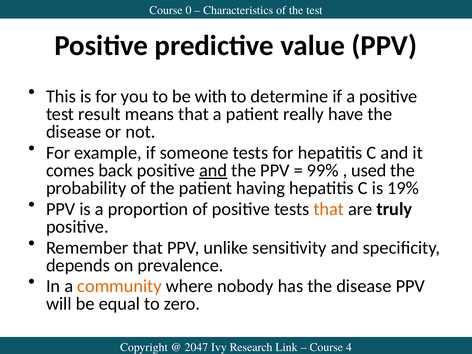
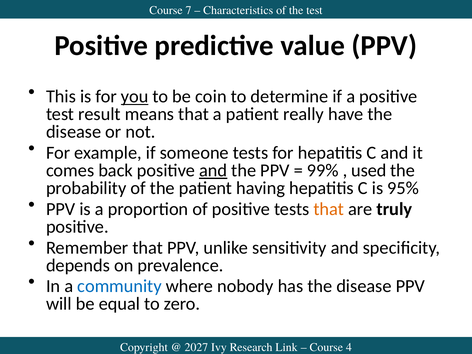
0: 0 -> 7 (189, 10)
you underline: none -> present (135, 97)
with: with -> coin (211, 97)
19%: 19% -> 95% (403, 188)
community colour: orange -> blue (120, 286)
2047: 2047 -> 2027 (196, 347)
